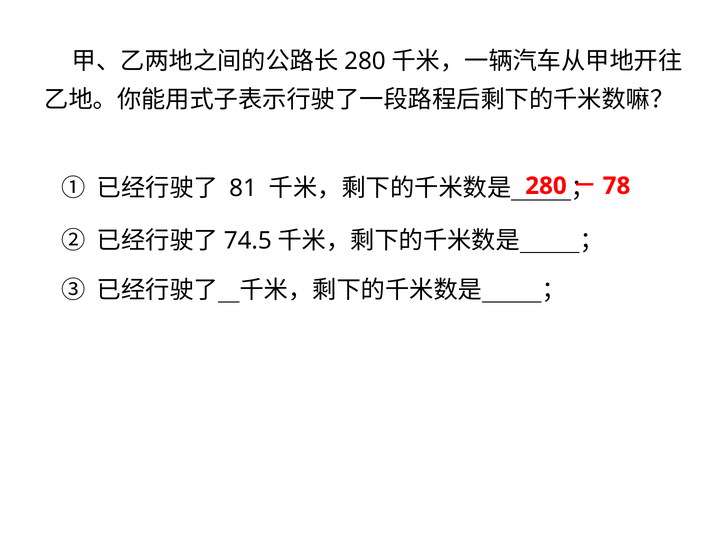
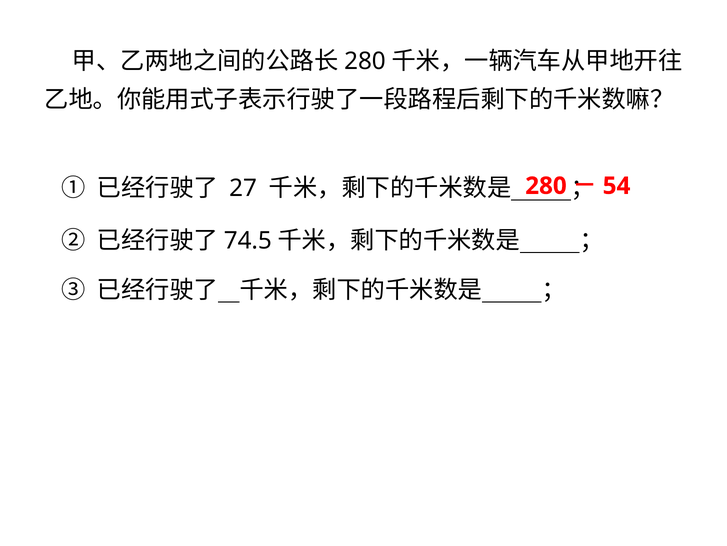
81: 81 -> 27 (243, 188)
78: 78 -> 54 (617, 186)
